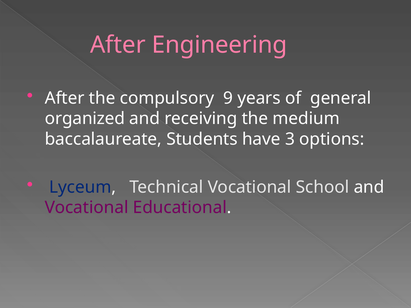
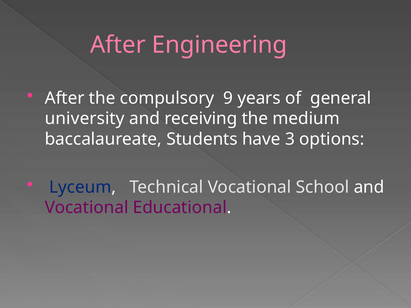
organized: organized -> university (85, 119)
